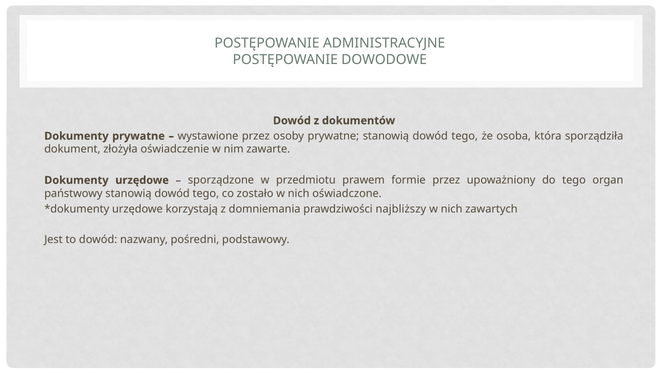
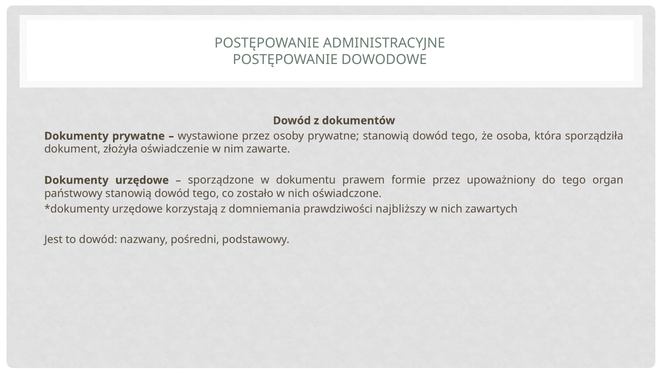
przedmiotu: przedmiotu -> dokumentu (306, 180)
